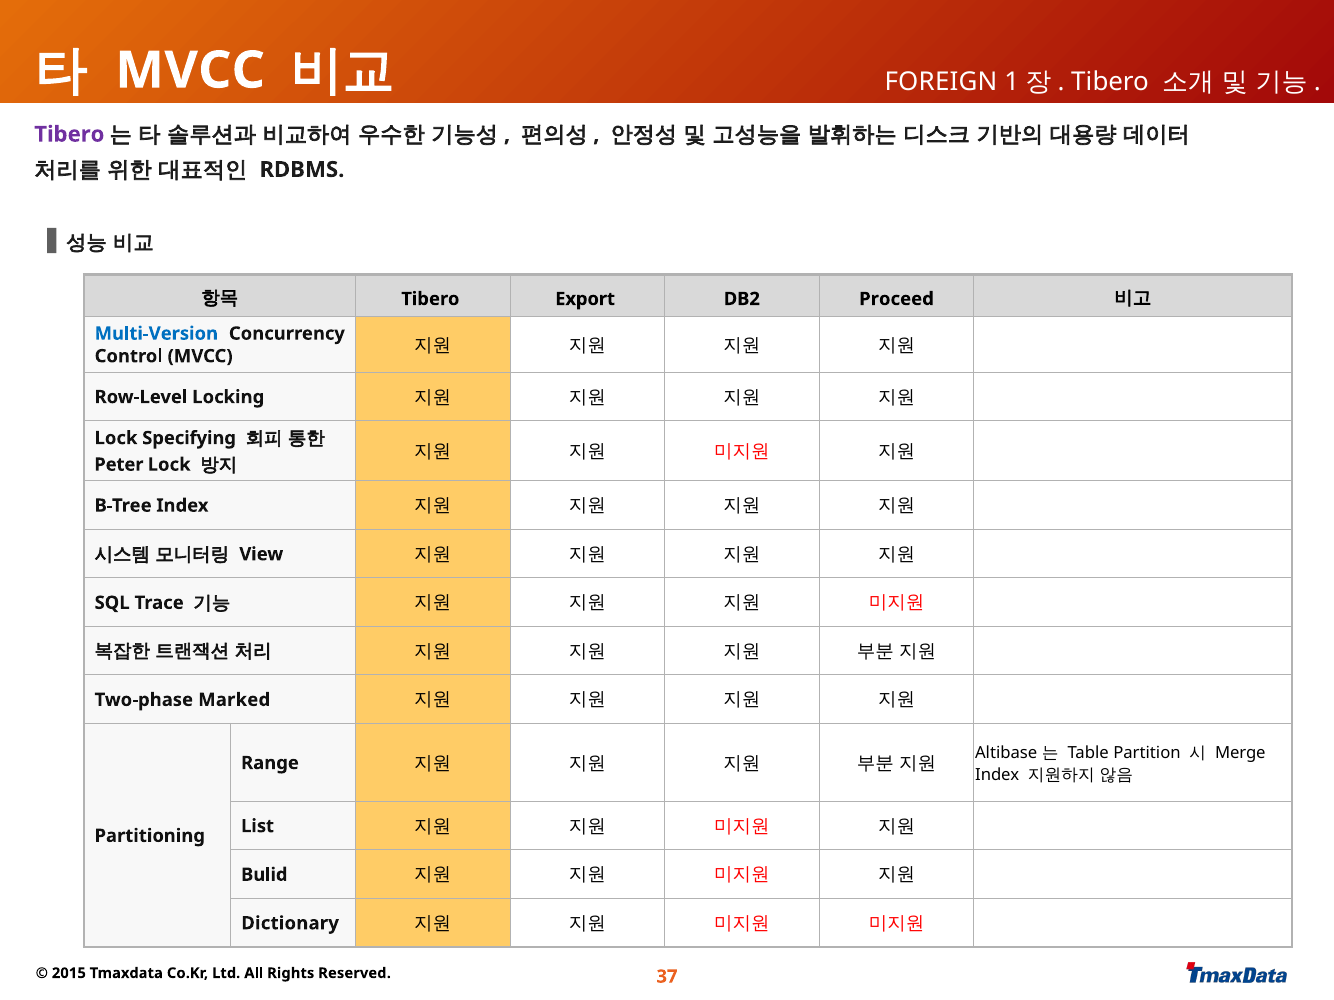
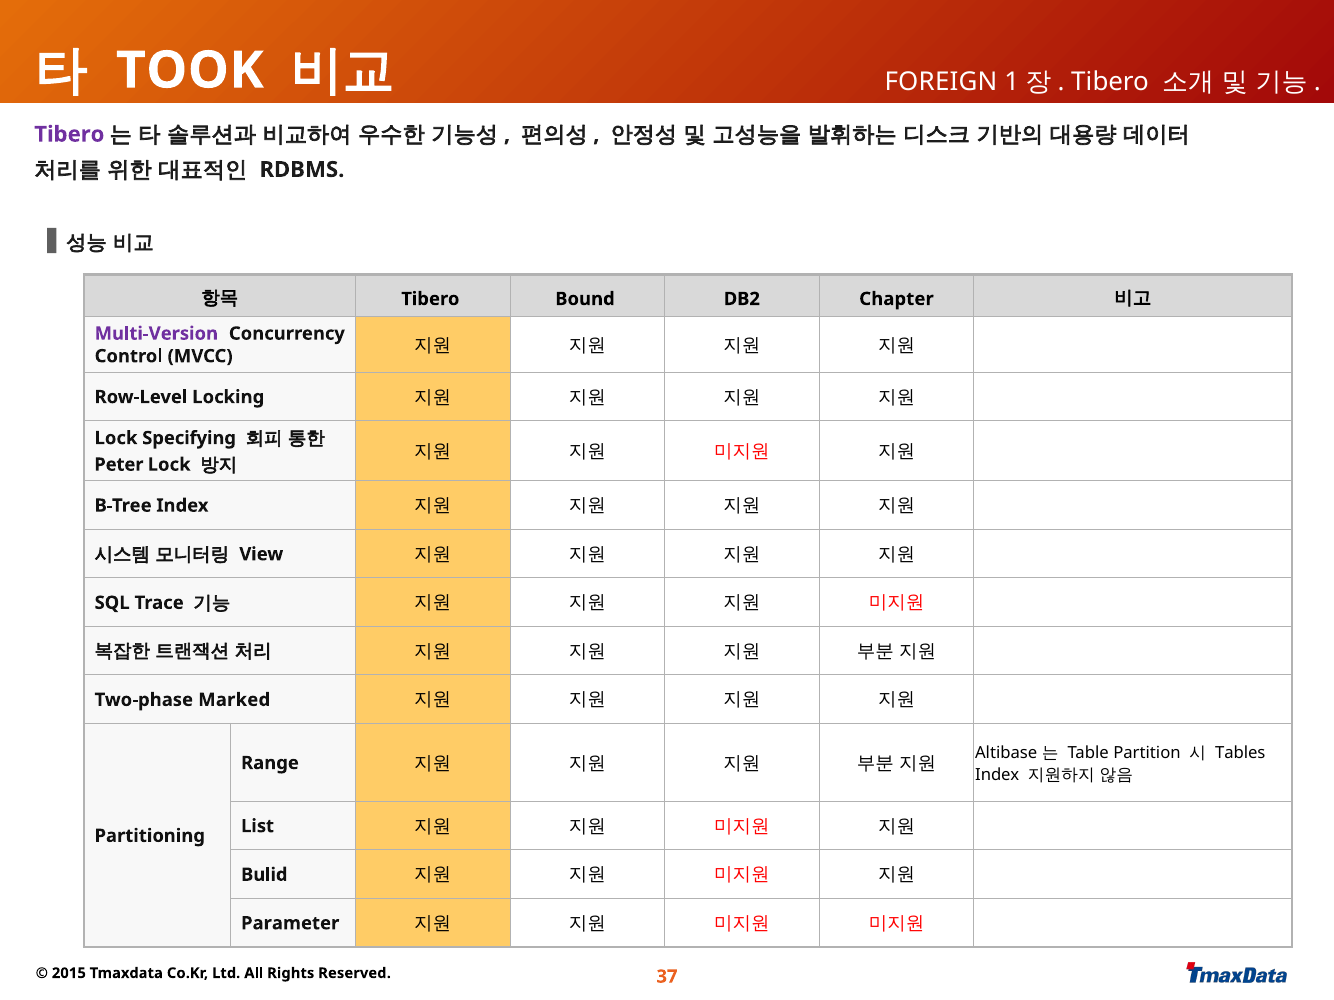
MVCC: MVCC -> TOOK (190, 70)
Export: Export -> Bound (585, 299)
Proceed: Proceed -> Chapter (896, 299)
Multi-Version colour: blue -> purple (156, 334)
Merge: Merge -> Tables (1240, 753)
Dictionary: Dictionary -> Parameter (290, 924)
